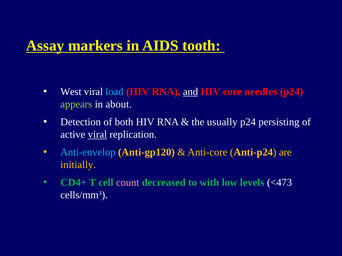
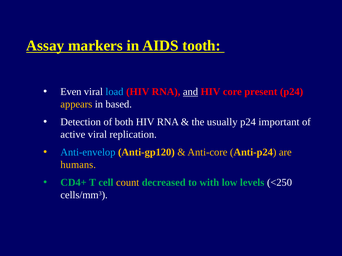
West: West -> Even (71, 92)
needles: needles -> present (261, 92)
appears colour: light green -> yellow (76, 104)
about: about -> based (119, 104)
persisting: persisting -> important (279, 122)
viral underline: present -> none (97, 135)
initially: initially -> humans (78, 165)
count colour: pink -> yellow (128, 183)
<473: <473 -> <250 (279, 183)
